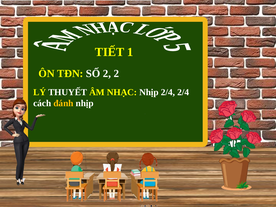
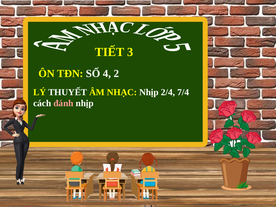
1: 1 -> 3 (130, 52)
SỐ 2: 2 -> 4 (107, 74)
2/4 2/4: 2/4 -> 7/4 (183, 92)
đánh colour: yellow -> pink (63, 103)
